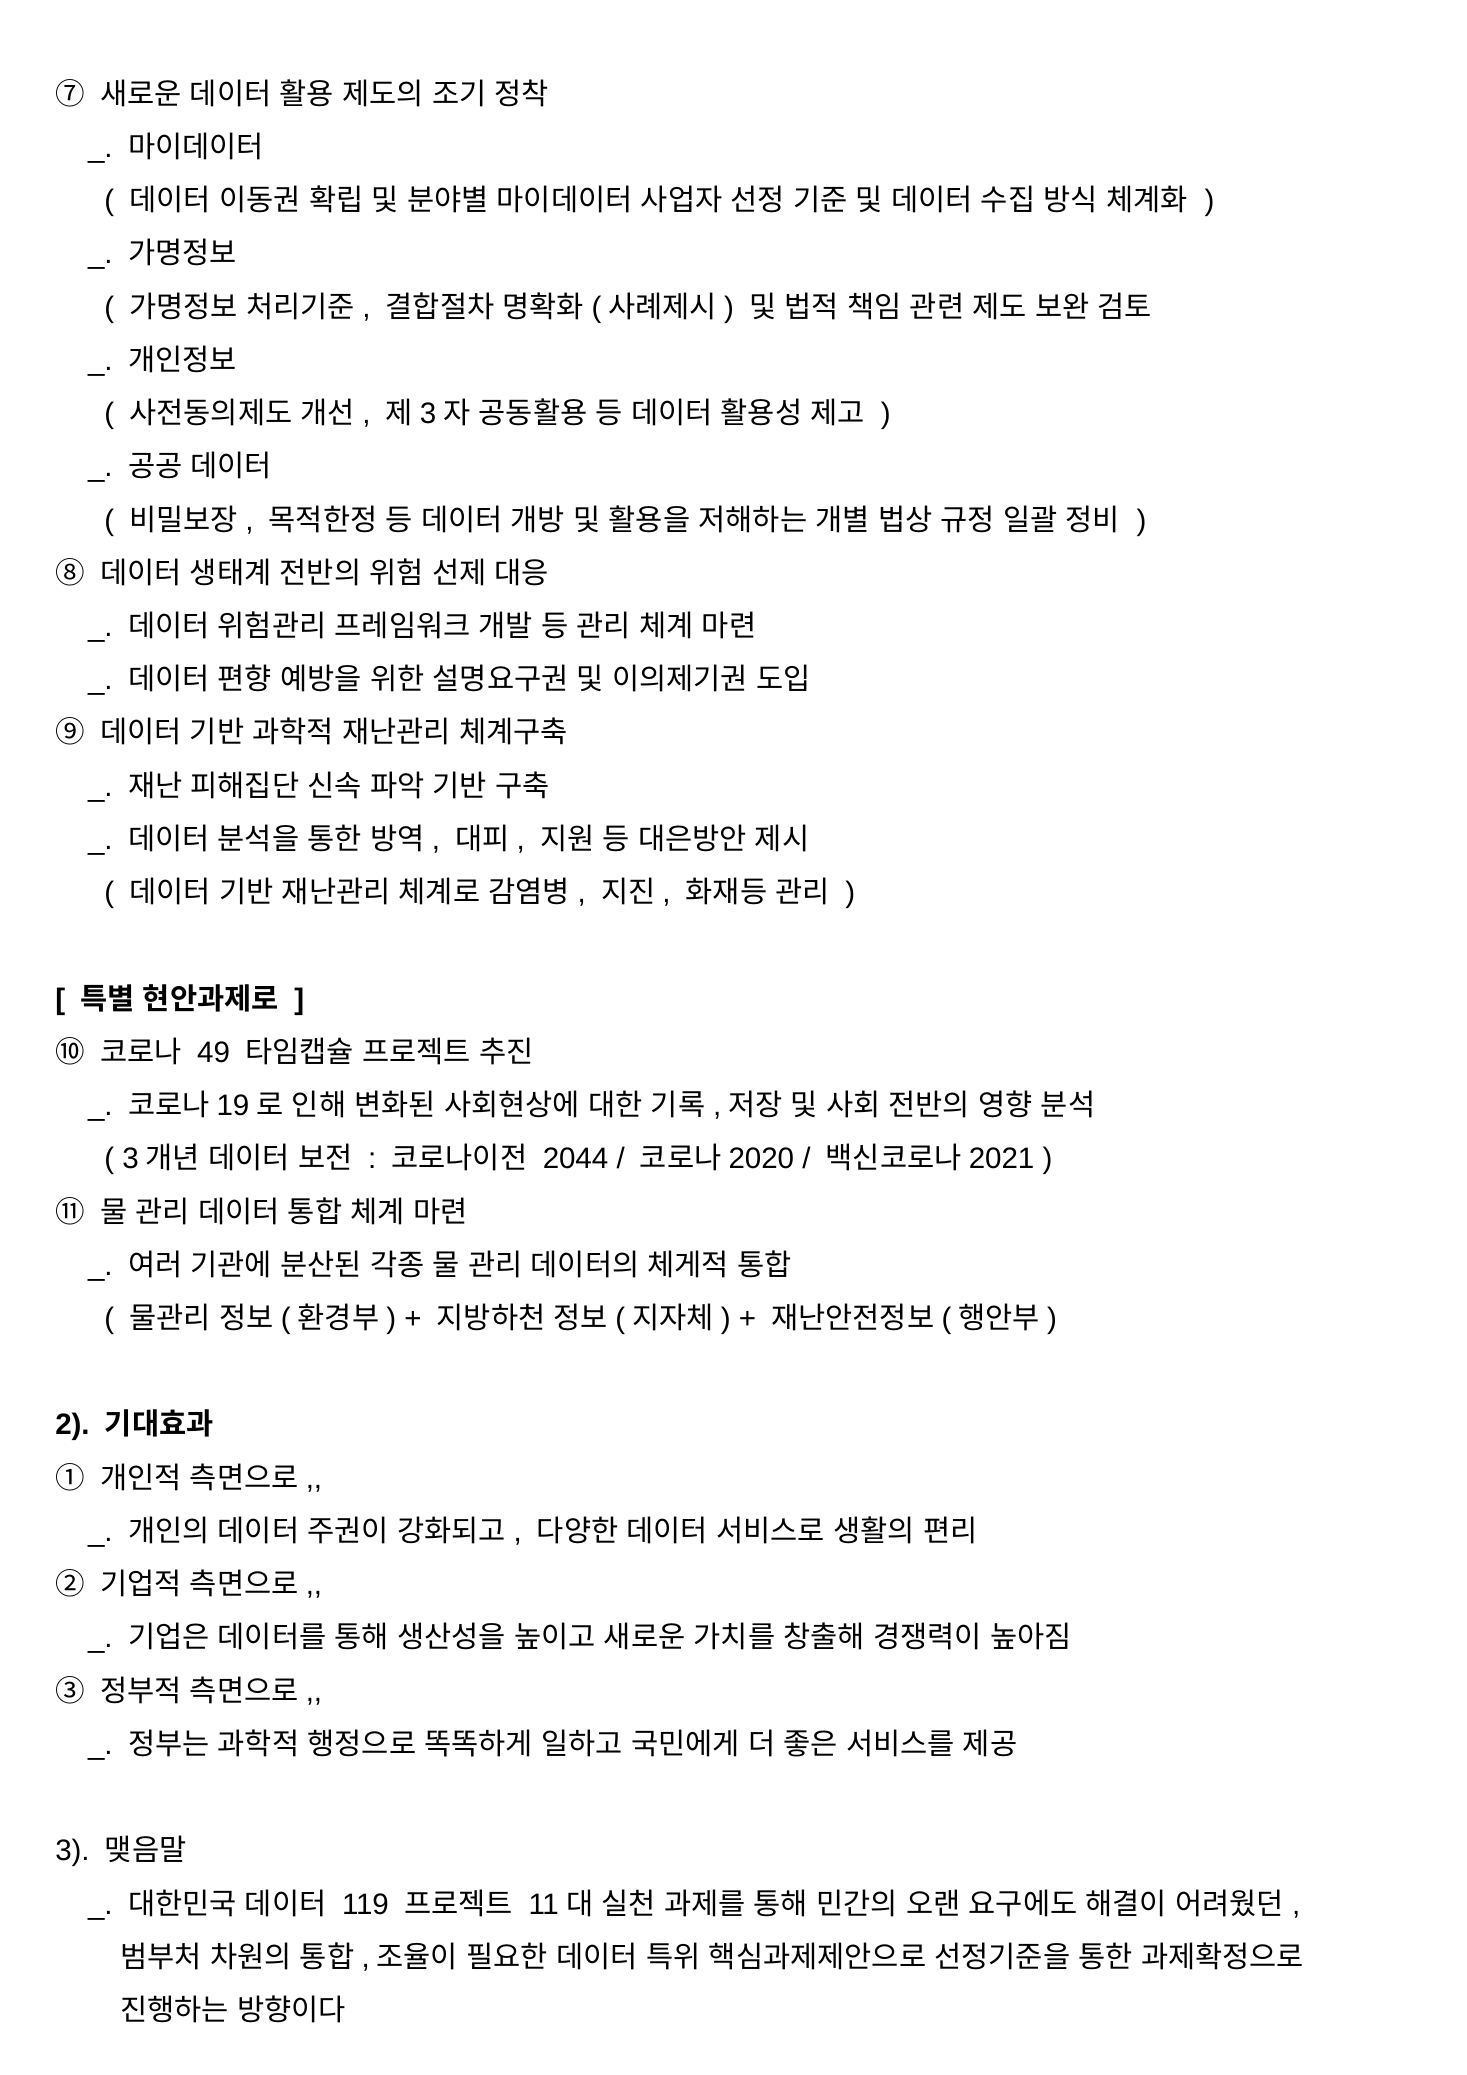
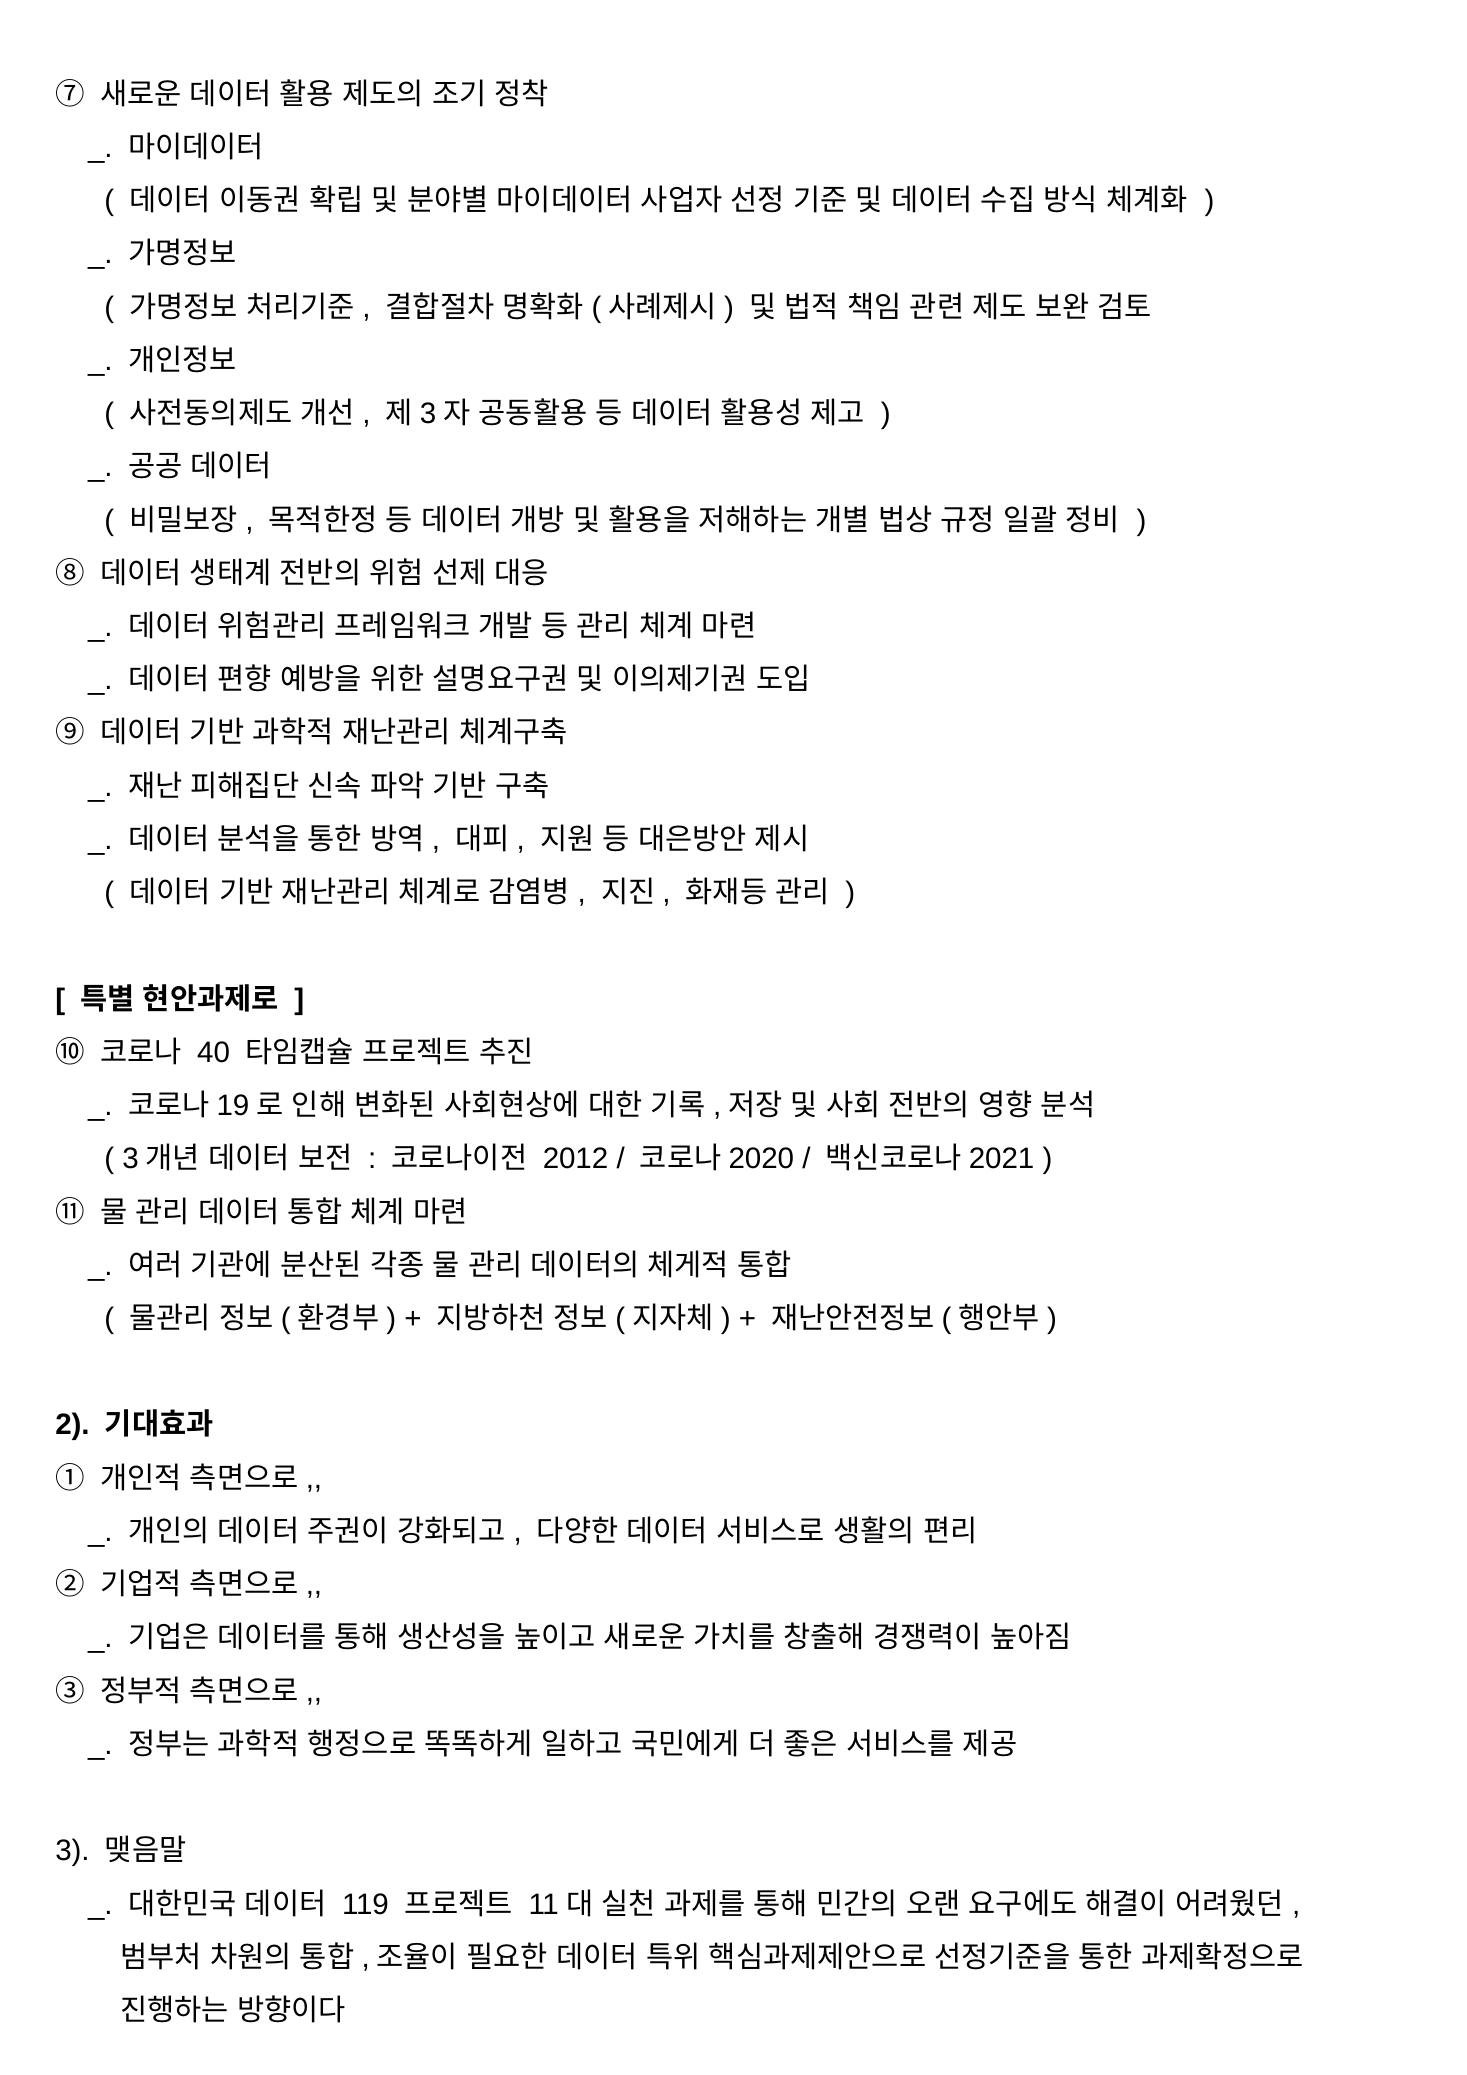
49: 49 -> 40 (214, 1052)
2044: 2044 -> 2012 (576, 1159)
